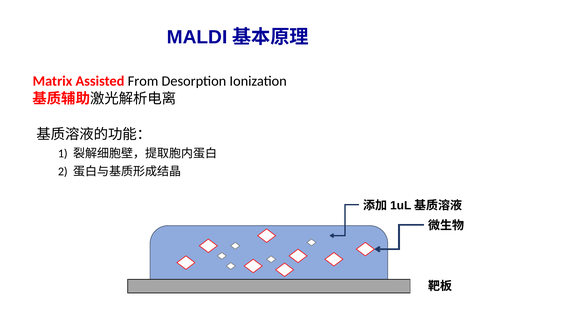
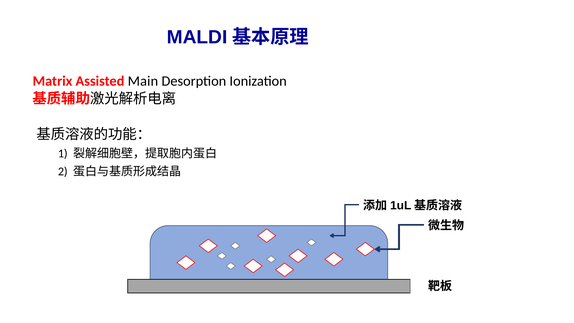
From: From -> Main (143, 81)
